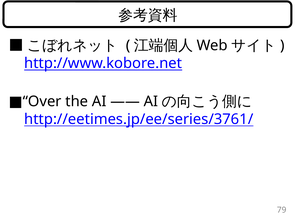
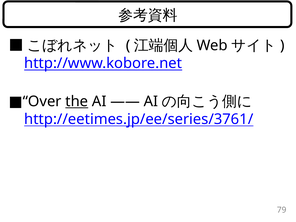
the underline: none -> present (77, 101)
